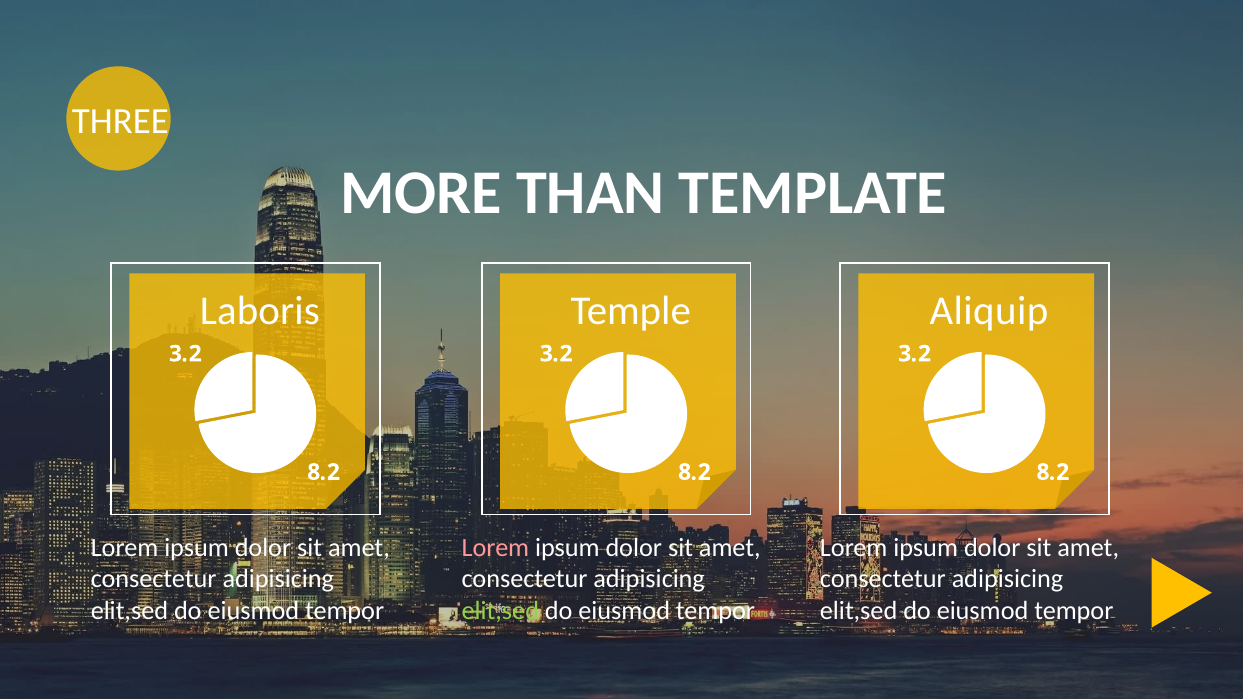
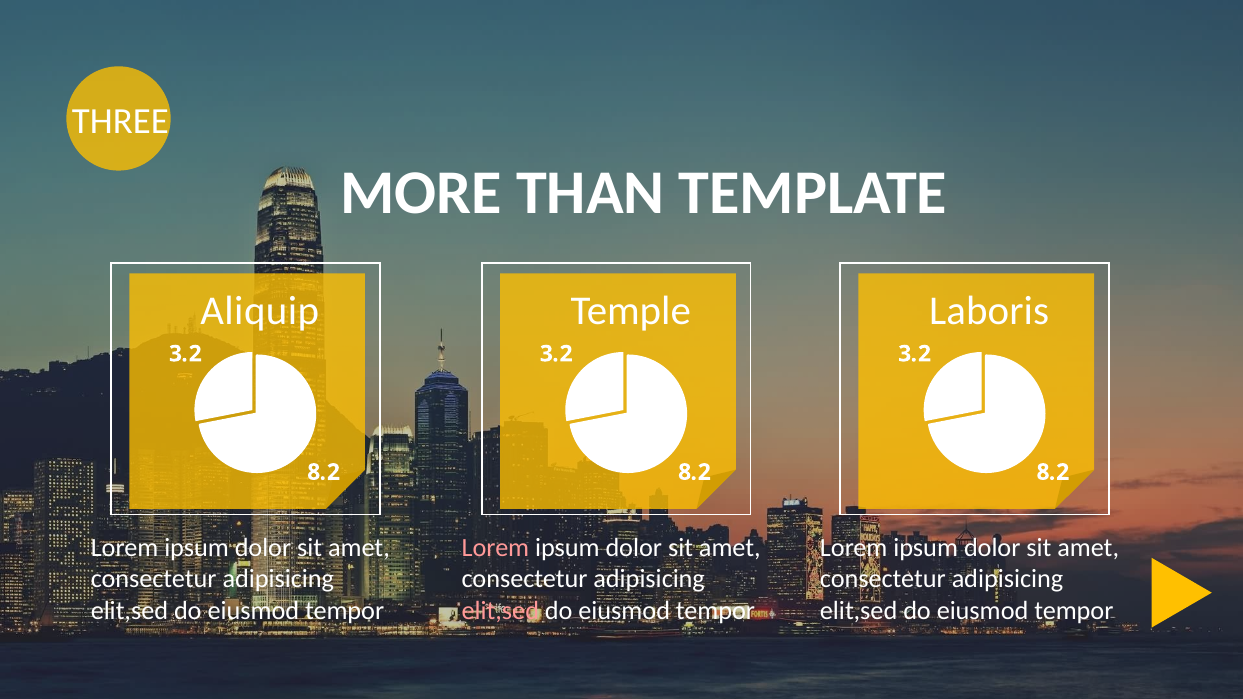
Laboris: Laboris -> Aliquip (260, 311)
Aliquip: Aliquip -> Laboris (989, 311)
elit,sed colour: light green -> pink (500, 611)
